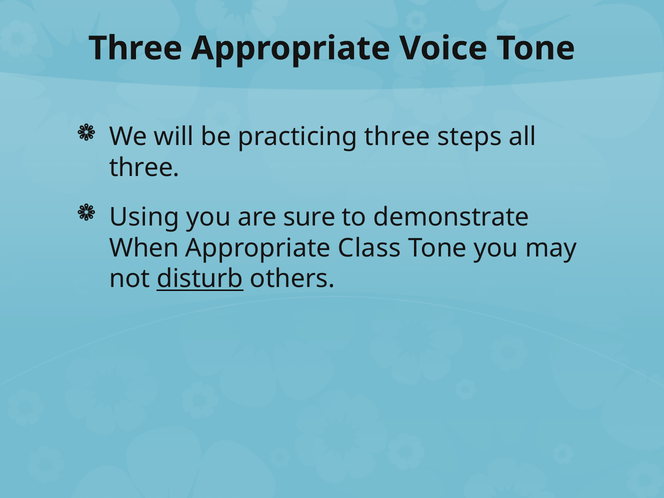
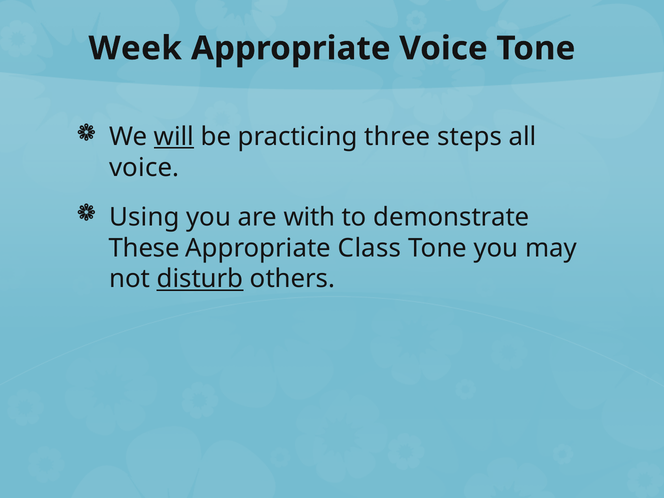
Three: Three -> Week (135, 48)
will underline: none -> present (174, 137)
three: three -> voice (144, 168)
sure: sure -> with (309, 217)
When: When -> These (144, 248)
